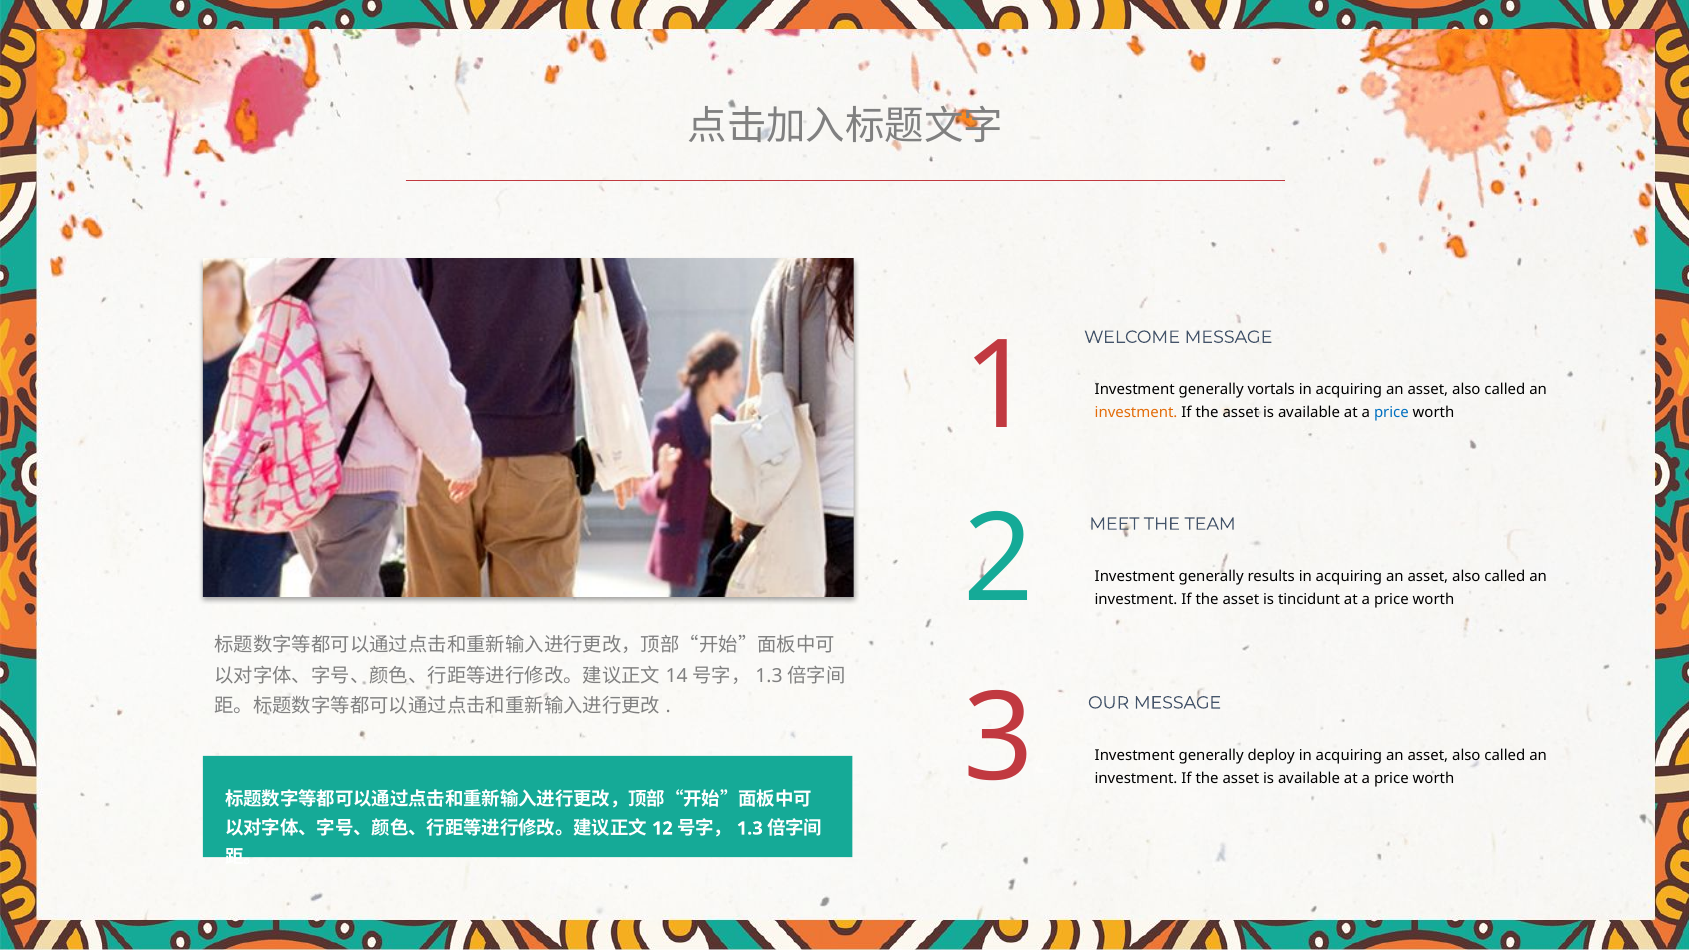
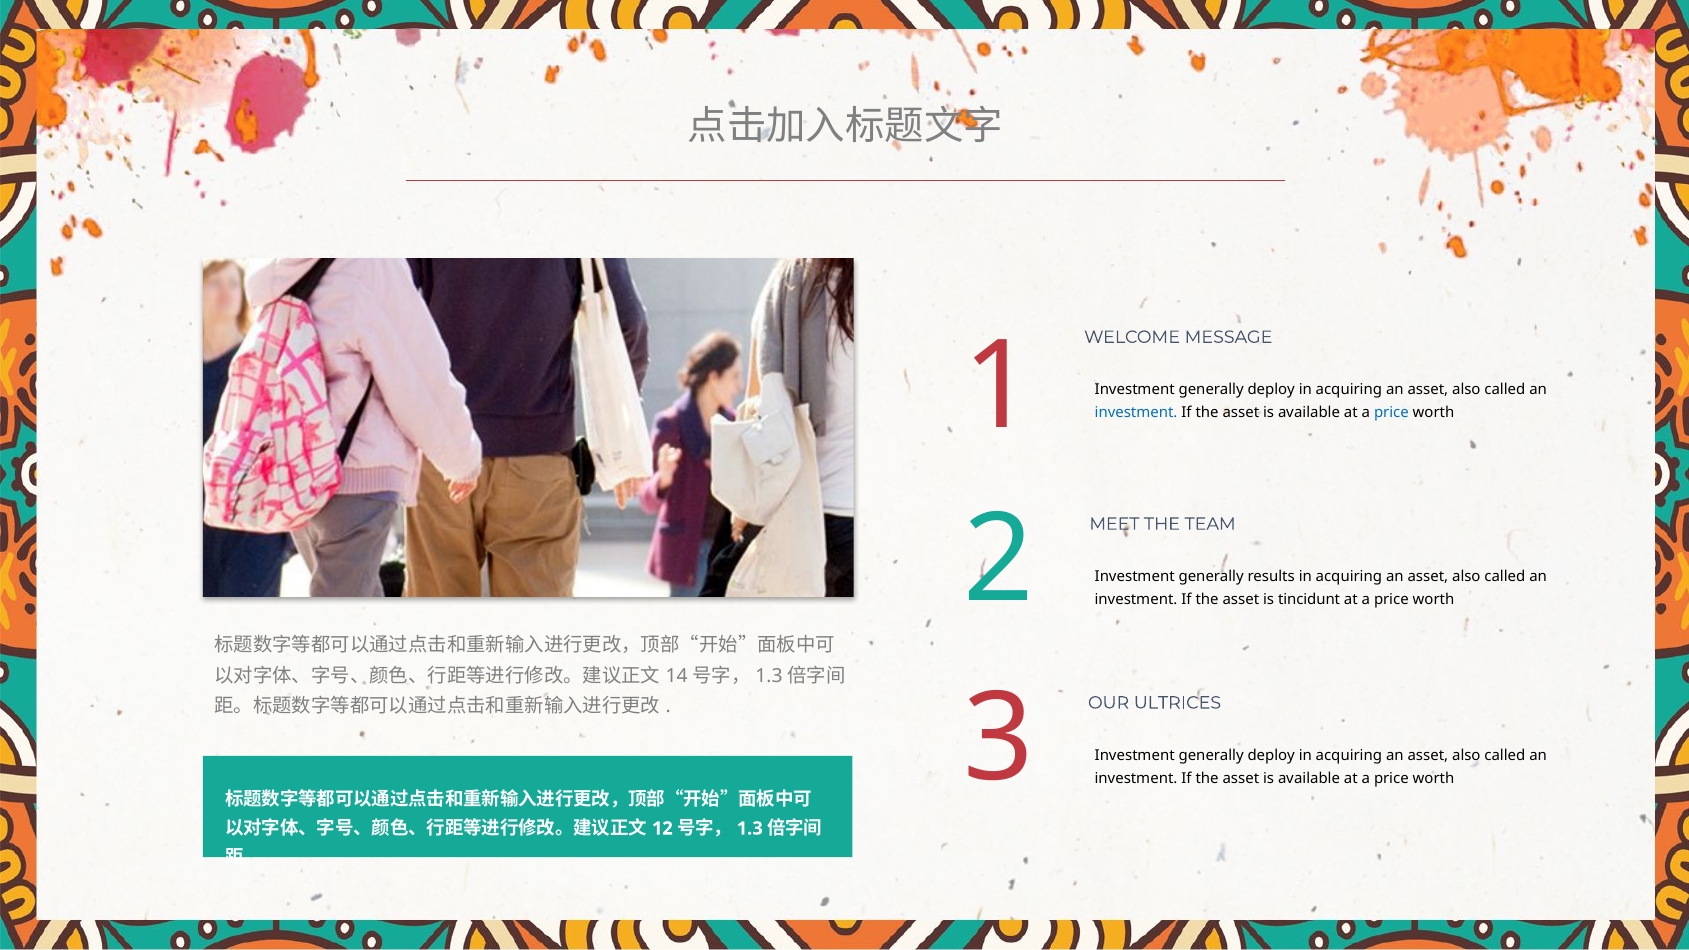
vortals: vortals -> deploy (1271, 390)
investment colour: orange -> blue (1136, 413)
OUR MESSAGE: MESSAGE -> ULTRICES (1177, 703)
